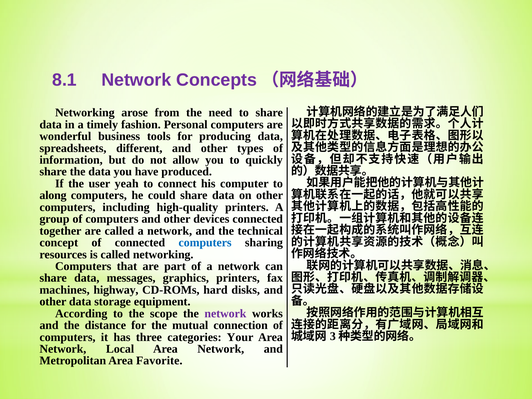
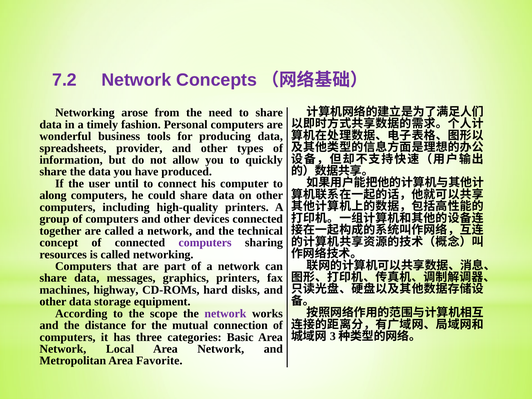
8.1: 8.1 -> 7.2 (65, 80)
different: different -> provider (139, 148)
yeah: yeah -> until (127, 184)
computers colour: blue -> purple (205, 243)
Your: Your -> Basic (240, 337)
